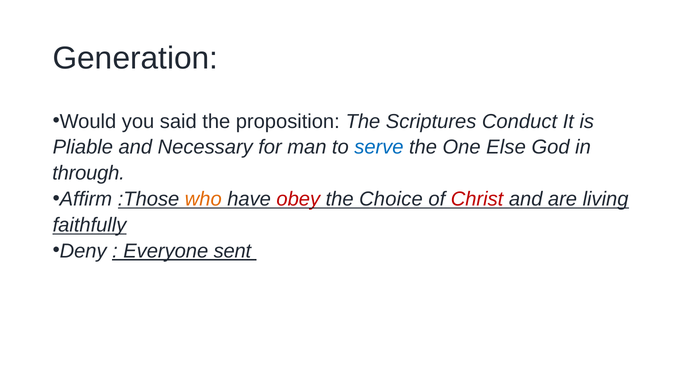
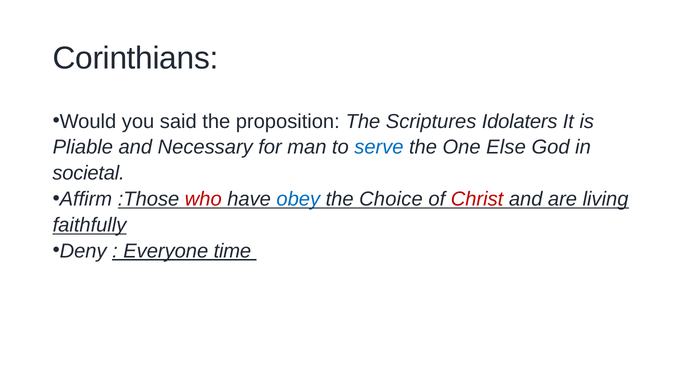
Generation: Generation -> Corinthians (136, 58)
Conduct: Conduct -> Idolaters (520, 121)
through: through -> societal (89, 173)
who colour: orange -> red (203, 199)
obey colour: red -> blue (298, 199)
sent: sent -> time (232, 251)
